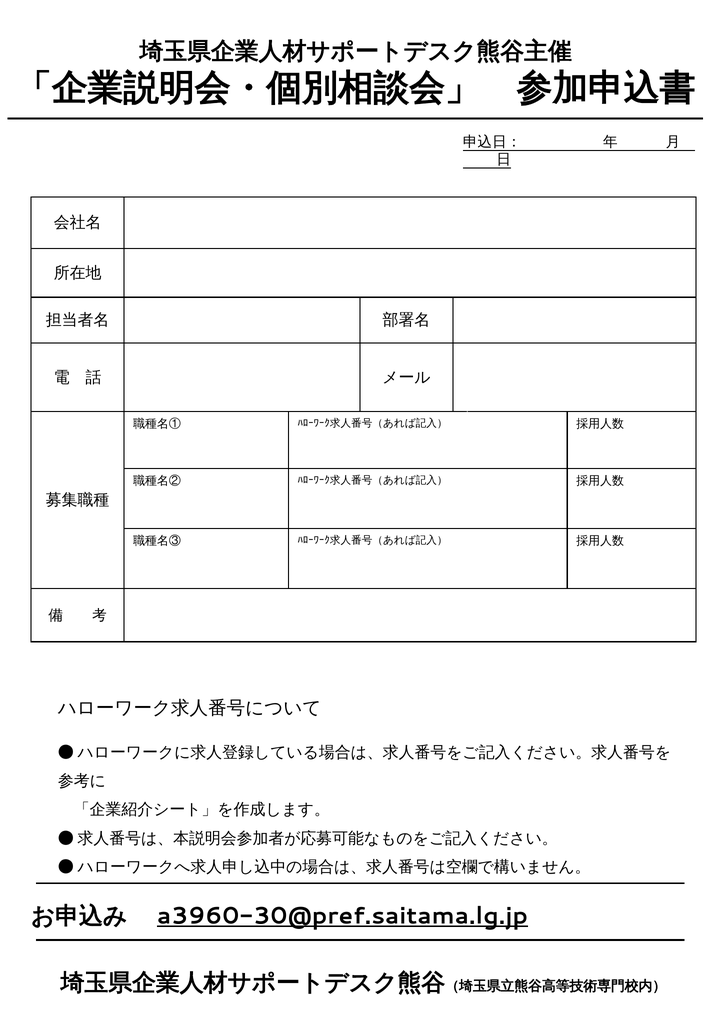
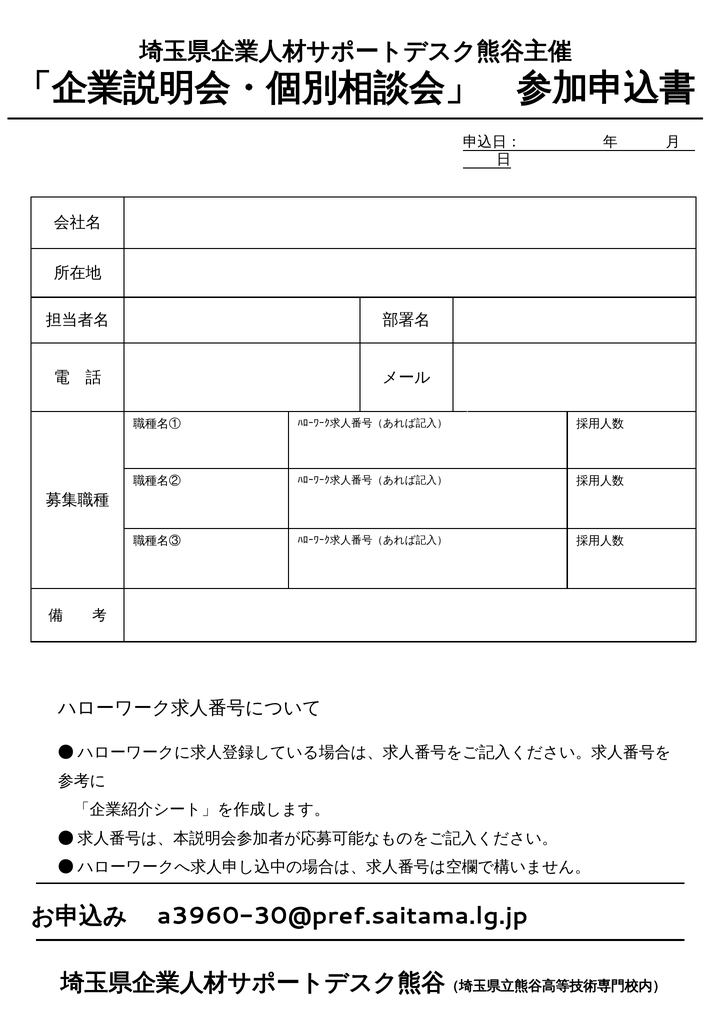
a3960-30@pref.saitama.lg.jp underline: present -> none (342, 916)
